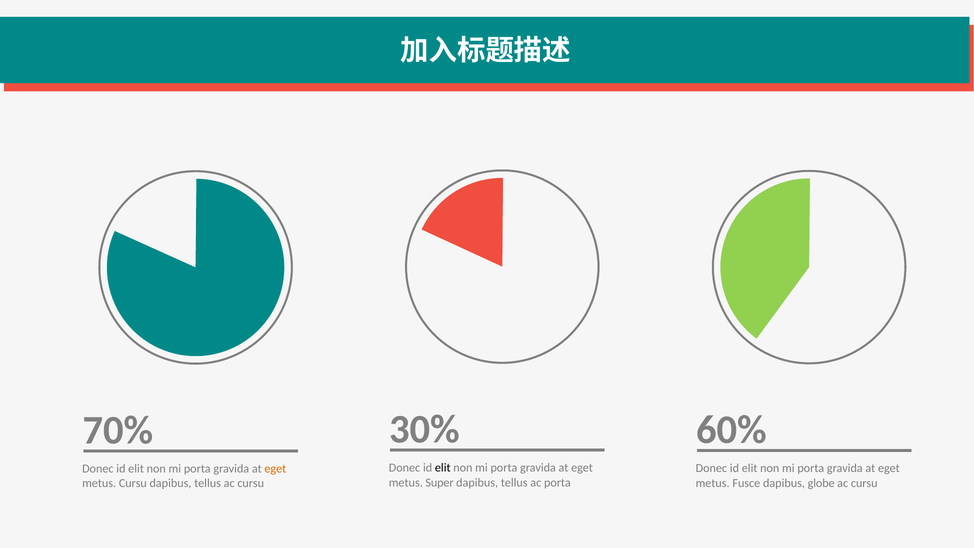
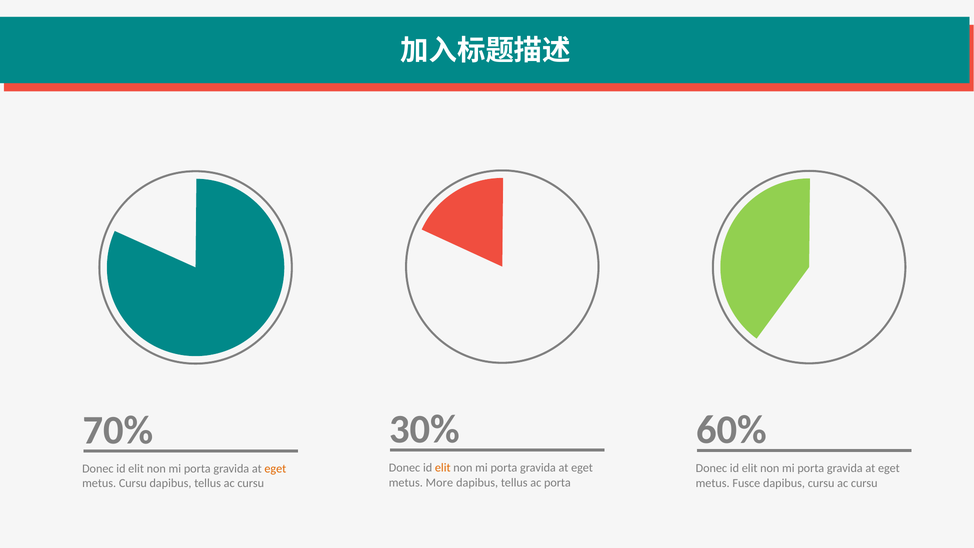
elit colour: black -> orange (443, 468)
Super: Super -> More (439, 483)
dapibus globe: globe -> cursu (821, 483)
